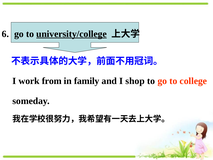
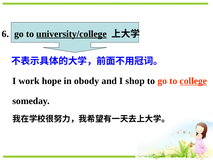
from: from -> hope (52, 81)
family: family -> obody (87, 81)
college underline: none -> present (193, 81)
